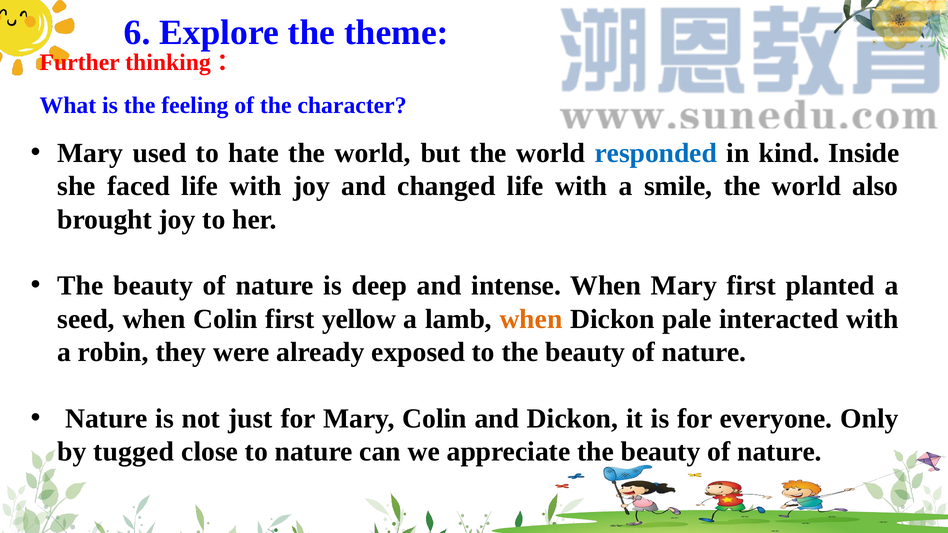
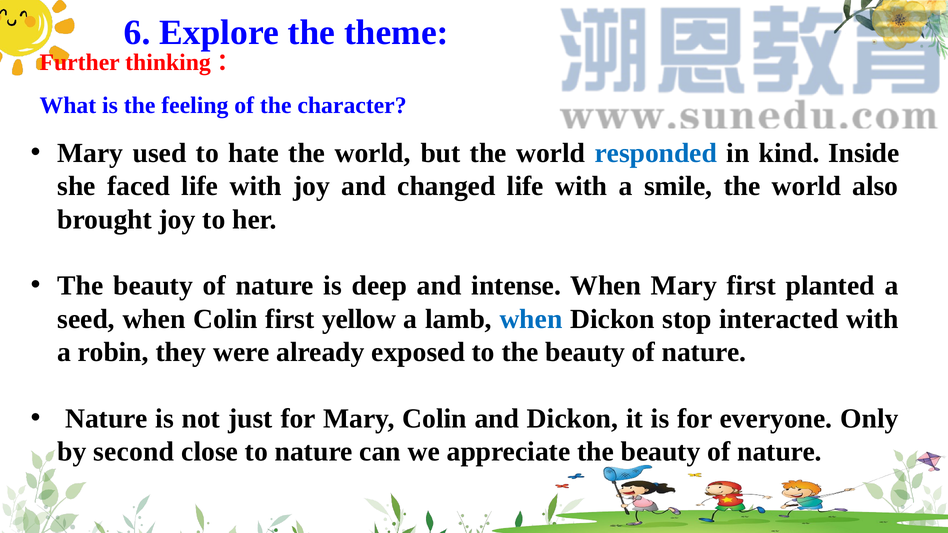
when colour: orange -> blue (531, 319)
pale: pale -> stop (687, 319)
tugged: tugged -> second (134, 452)
